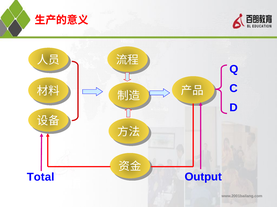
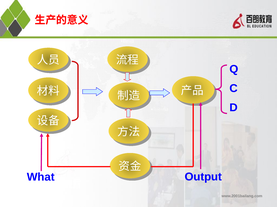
Total: Total -> What (41, 178)
